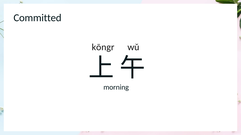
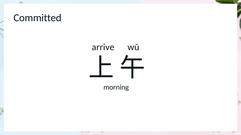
kōngr: kōngr -> arrive (103, 47)
